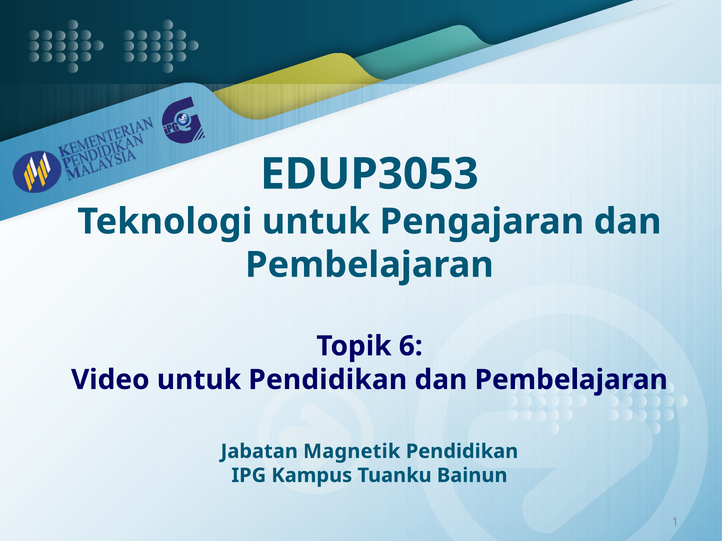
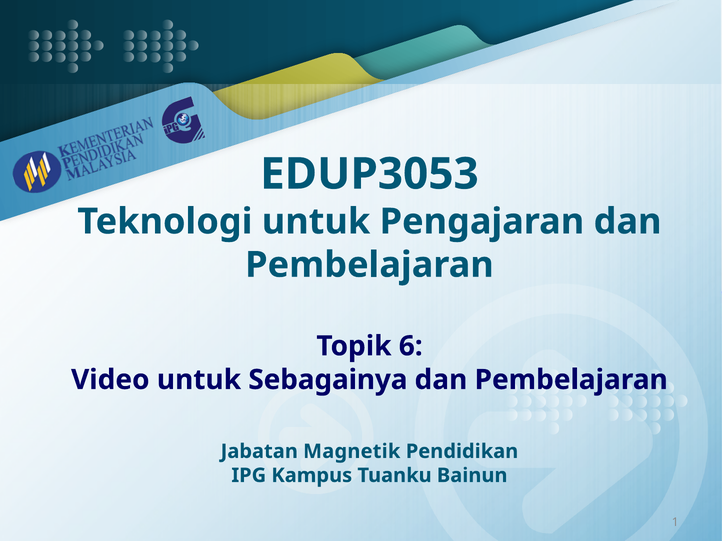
untuk Pendidikan: Pendidikan -> Sebagainya (328, 380)
